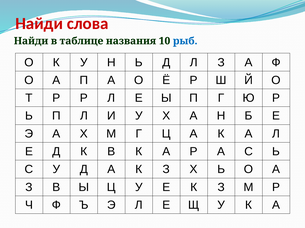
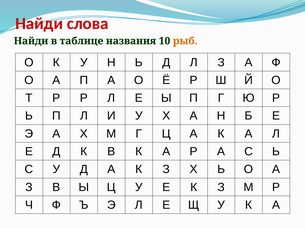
рыб colour: blue -> orange (185, 41)
